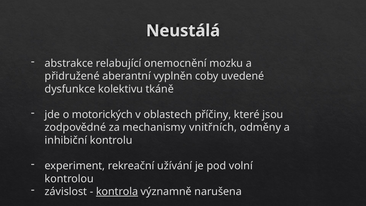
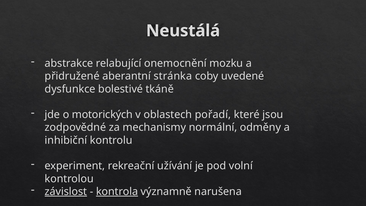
vyplněn: vyplněn -> stránka (173, 76)
kolektivu: kolektivu -> bolestivé (121, 89)
příčiny: příčiny -> pořadí (213, 115)
vnitřních: vnitřních -> normální (213, 127)
závislost underline: none -> present (66, 191)
